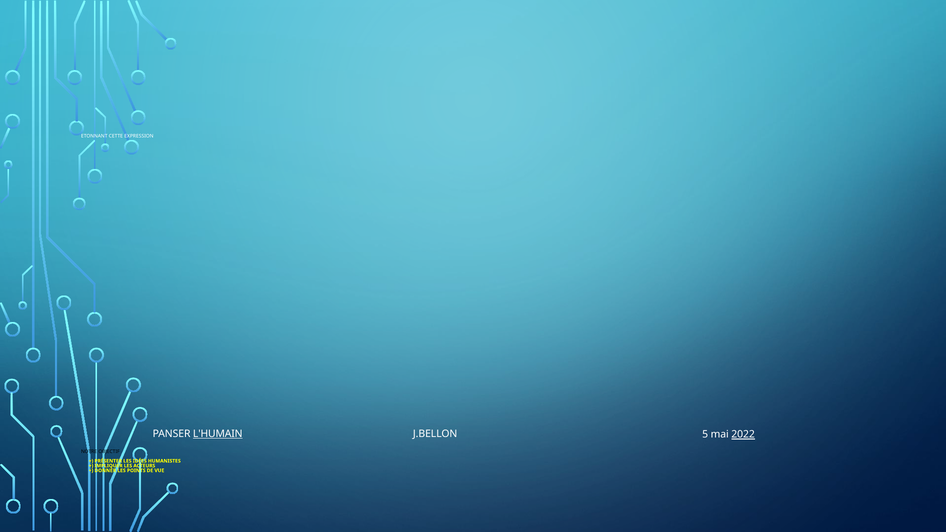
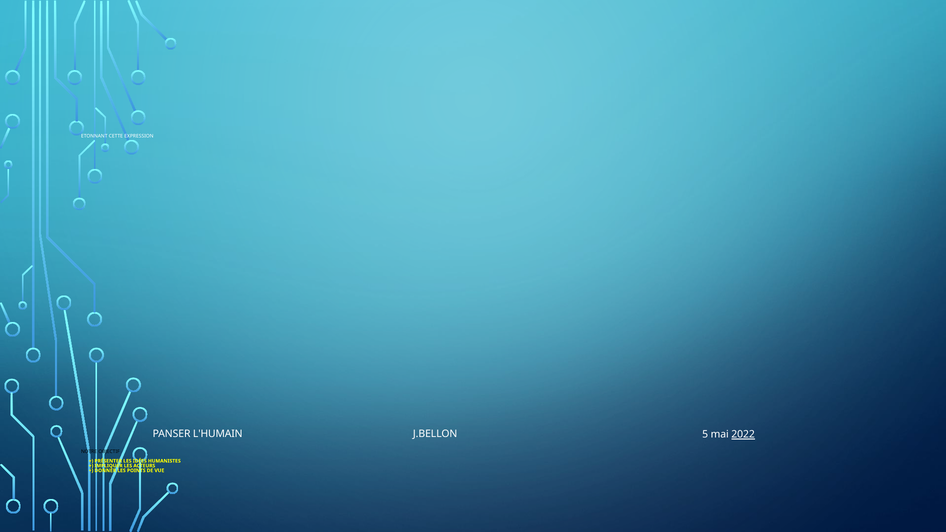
L'HUMAIN underline: present -> none (218, 434)
